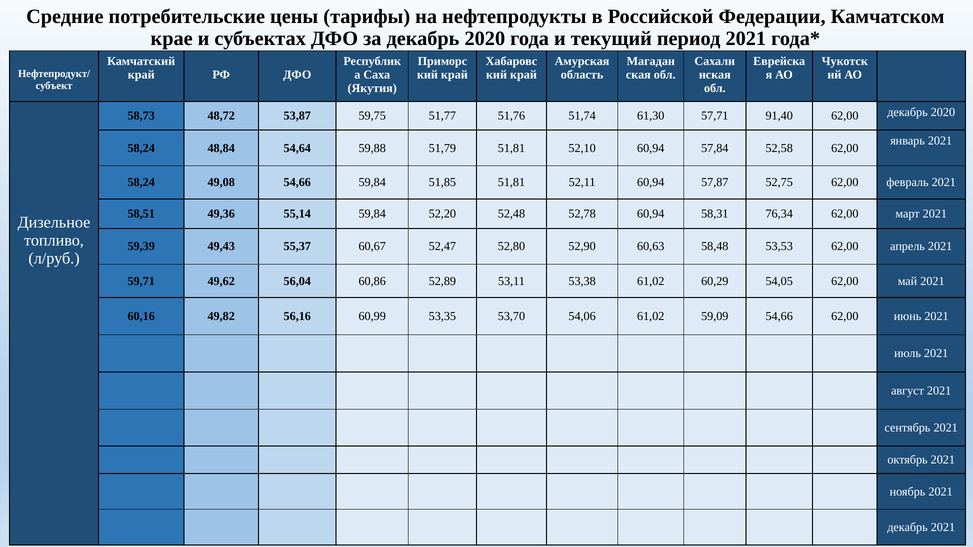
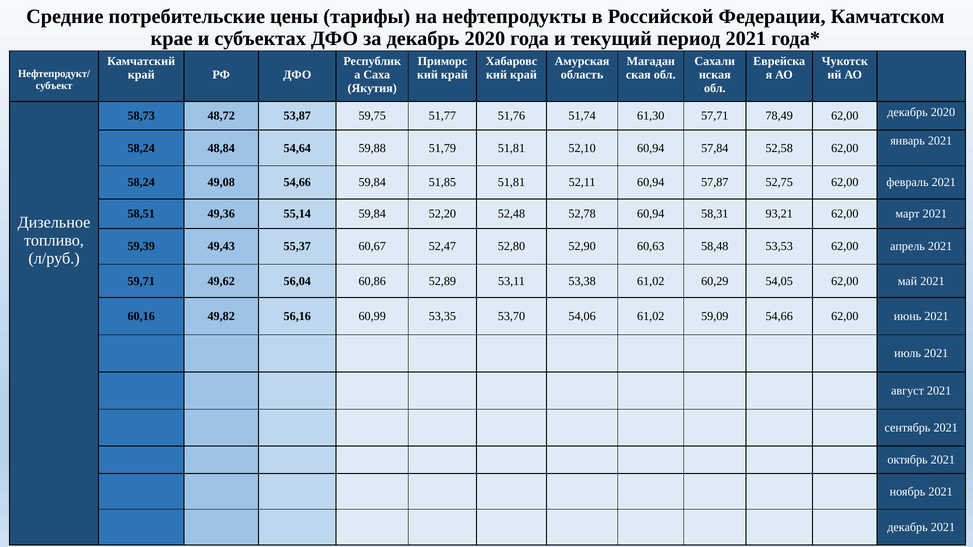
91,40: 91,40 -> 78,49 (779, 116)
76,34: 76,34 -> 93,21 (779, 214)
